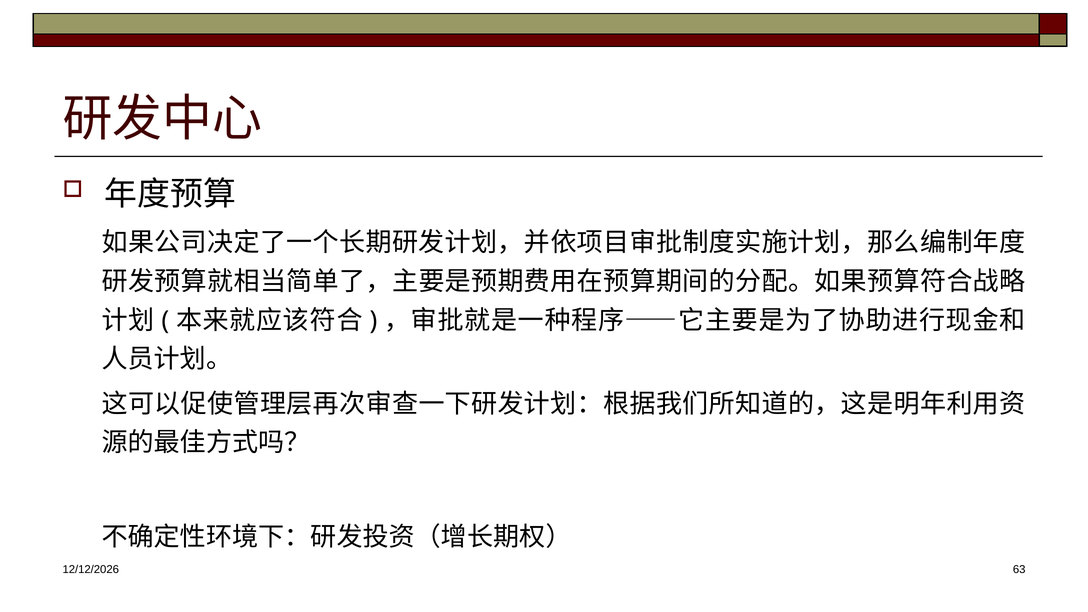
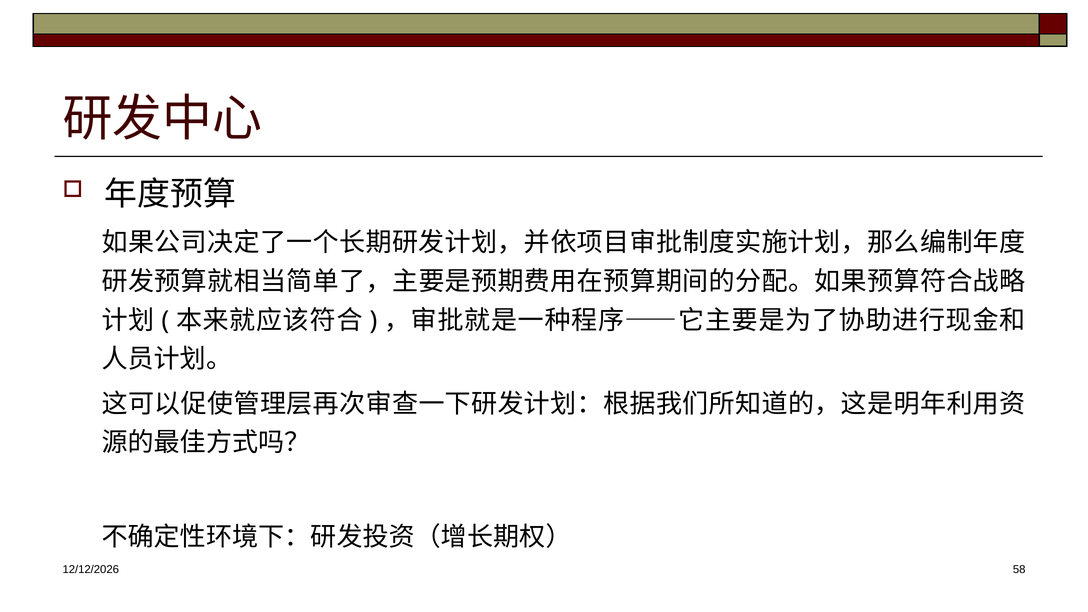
63: 63 -> 58 (1019, 569)
